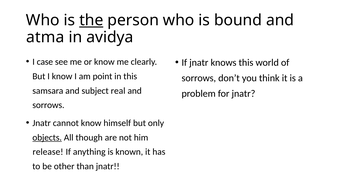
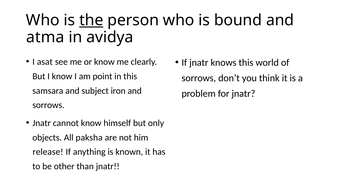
case: case -> asat (45, 62)
real: real -> iron (118, 91)
objects underline: present -> none (47, 137)
though: though -> paksha (89, 137)
